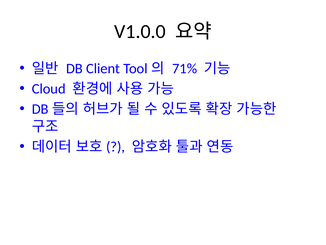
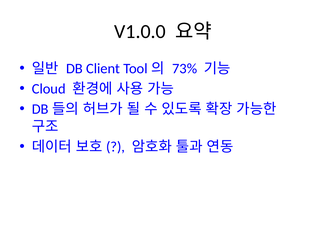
71%: 71% -> 73% (185, 68)
